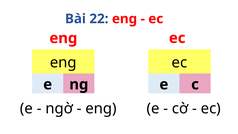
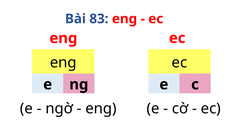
22: 22 -> 83 (99, 19)
